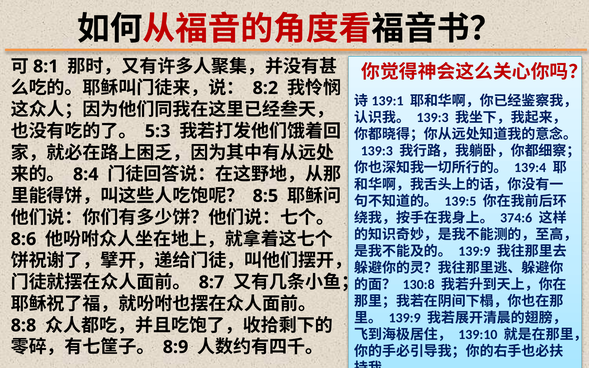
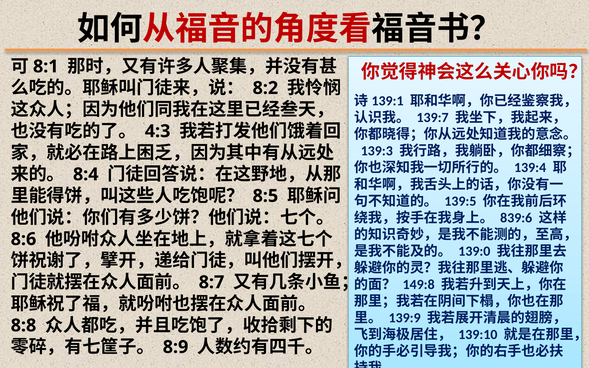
139:3: 139:3 -> 139:7 (433, 118)
5:3: 5:3 -> 4:3 (158, 131)
374:6: 374:6 -> 839:6 (516, 218)
139:9: 139:9 -> 139:0 (474, 251)
130:8: 130:8 -> 149:8 (419, 285)
